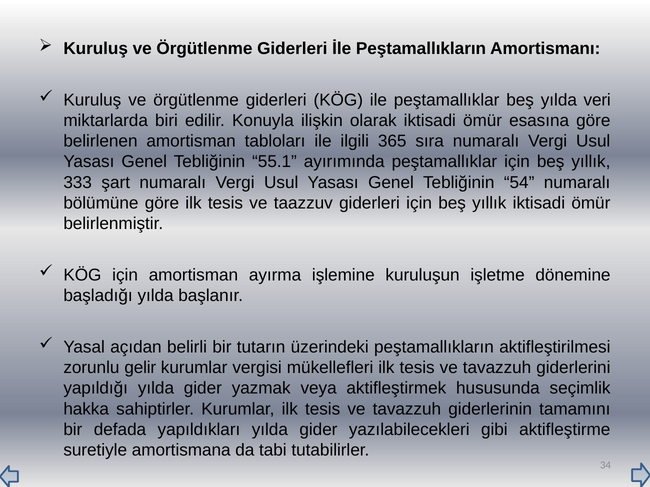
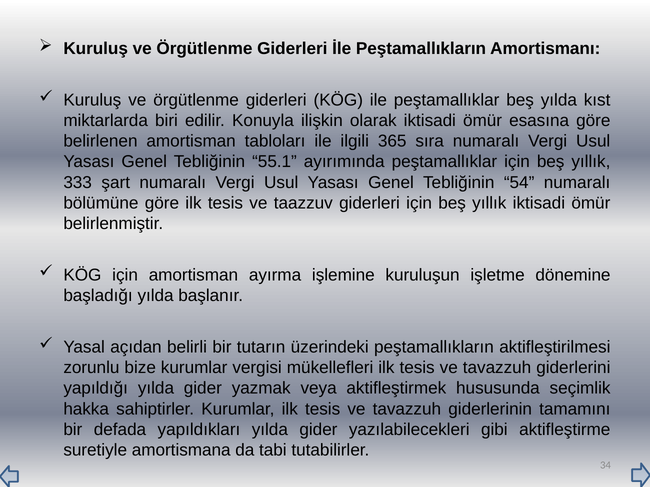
veri: veri -> kıst (597, 100)
gelir: gelir -> bize (140, 368)
